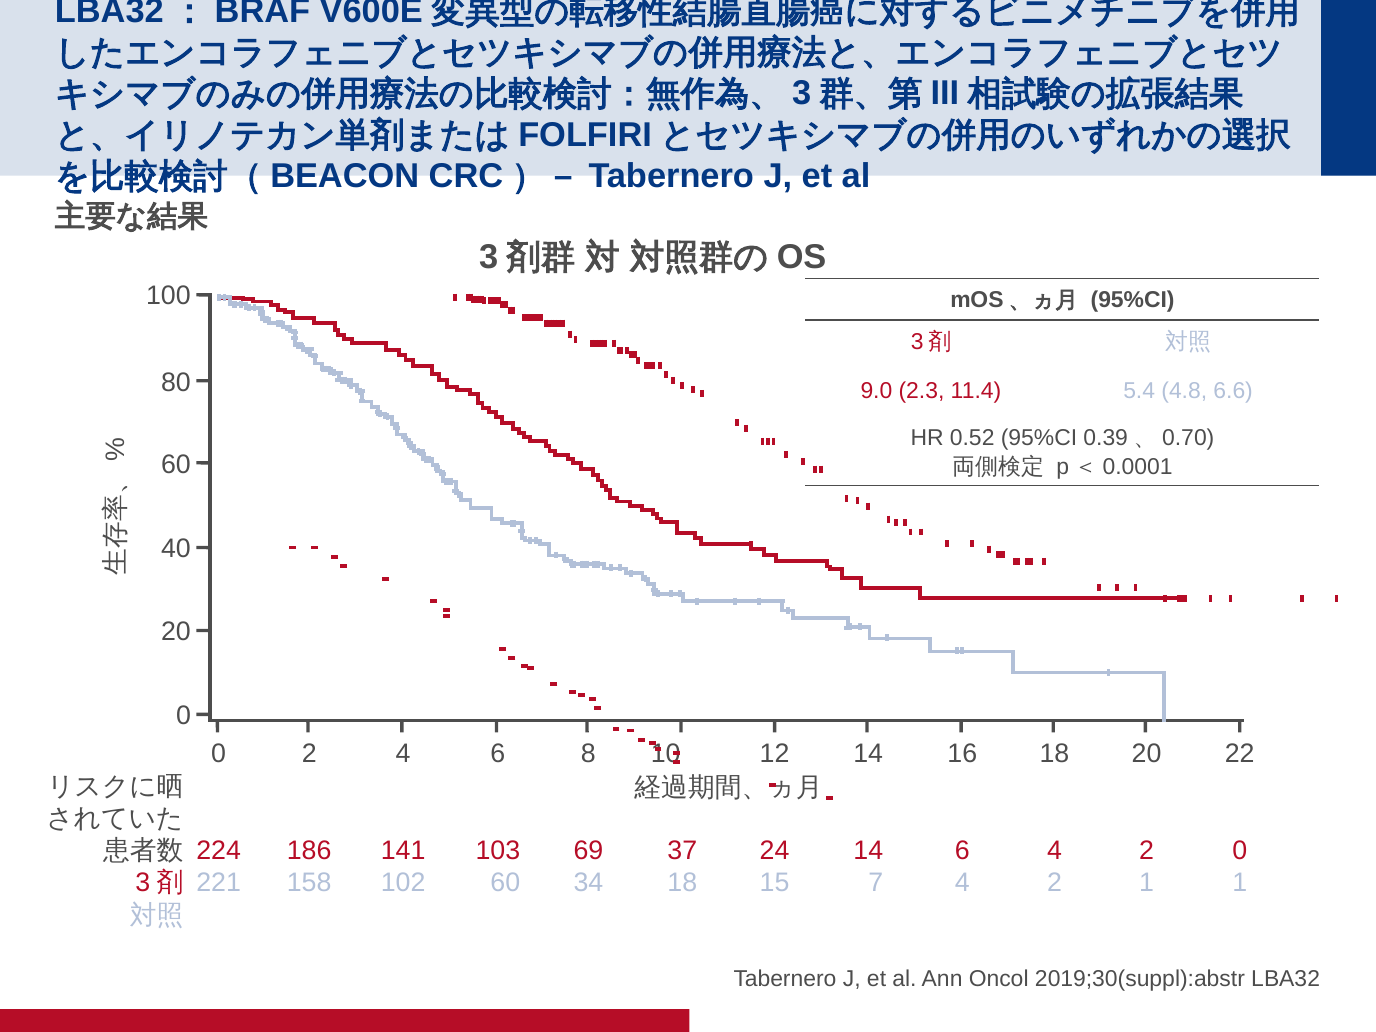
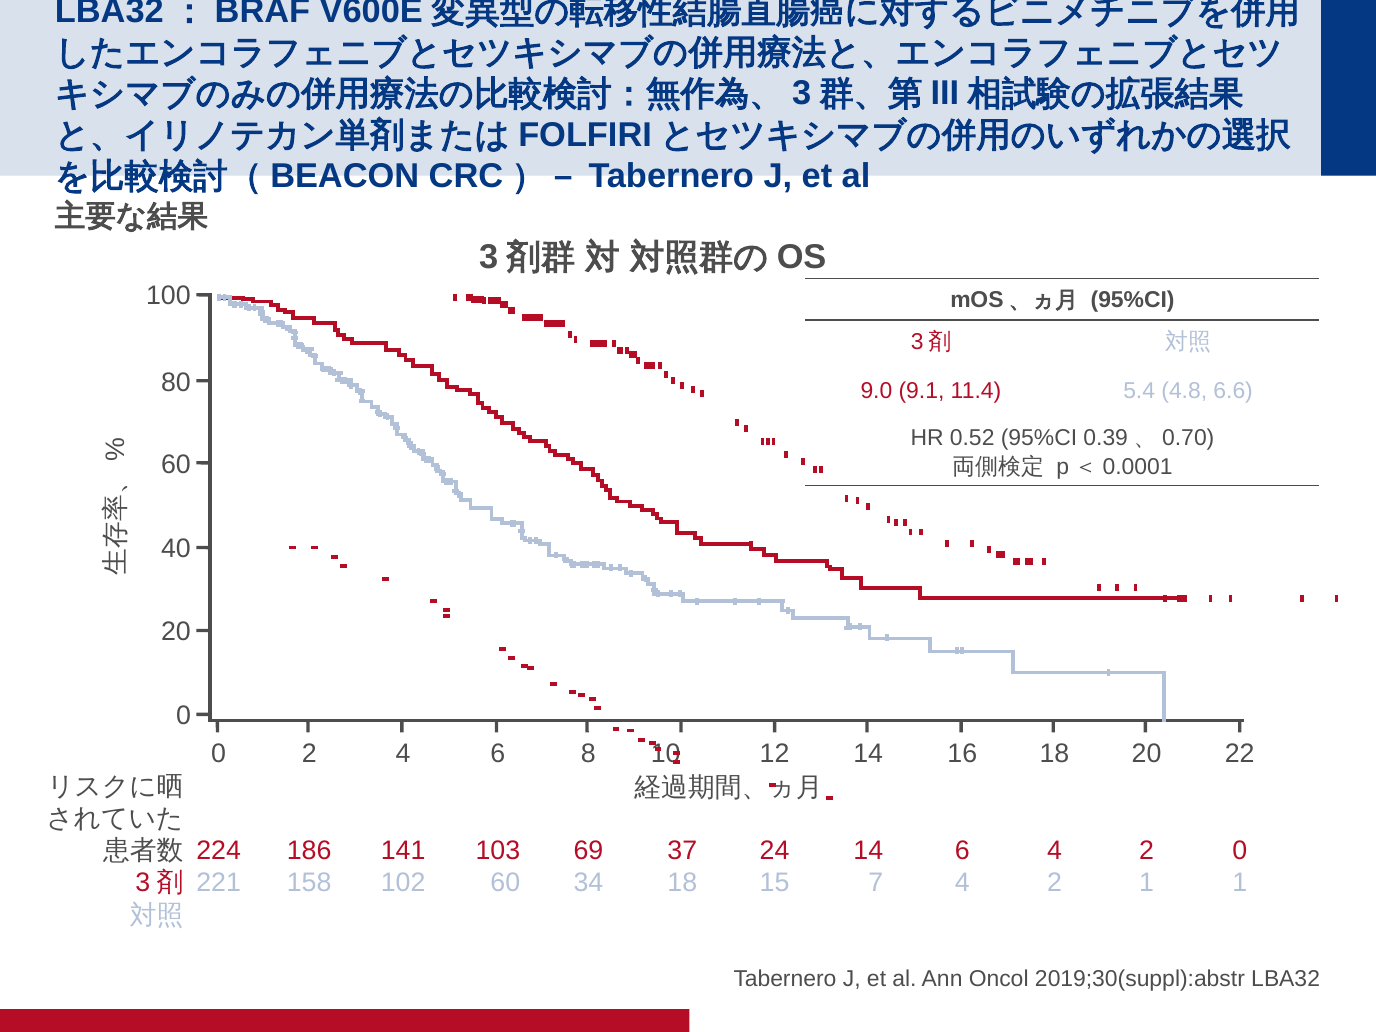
2.3: 2.3 -> 9.1 (922, 391)
